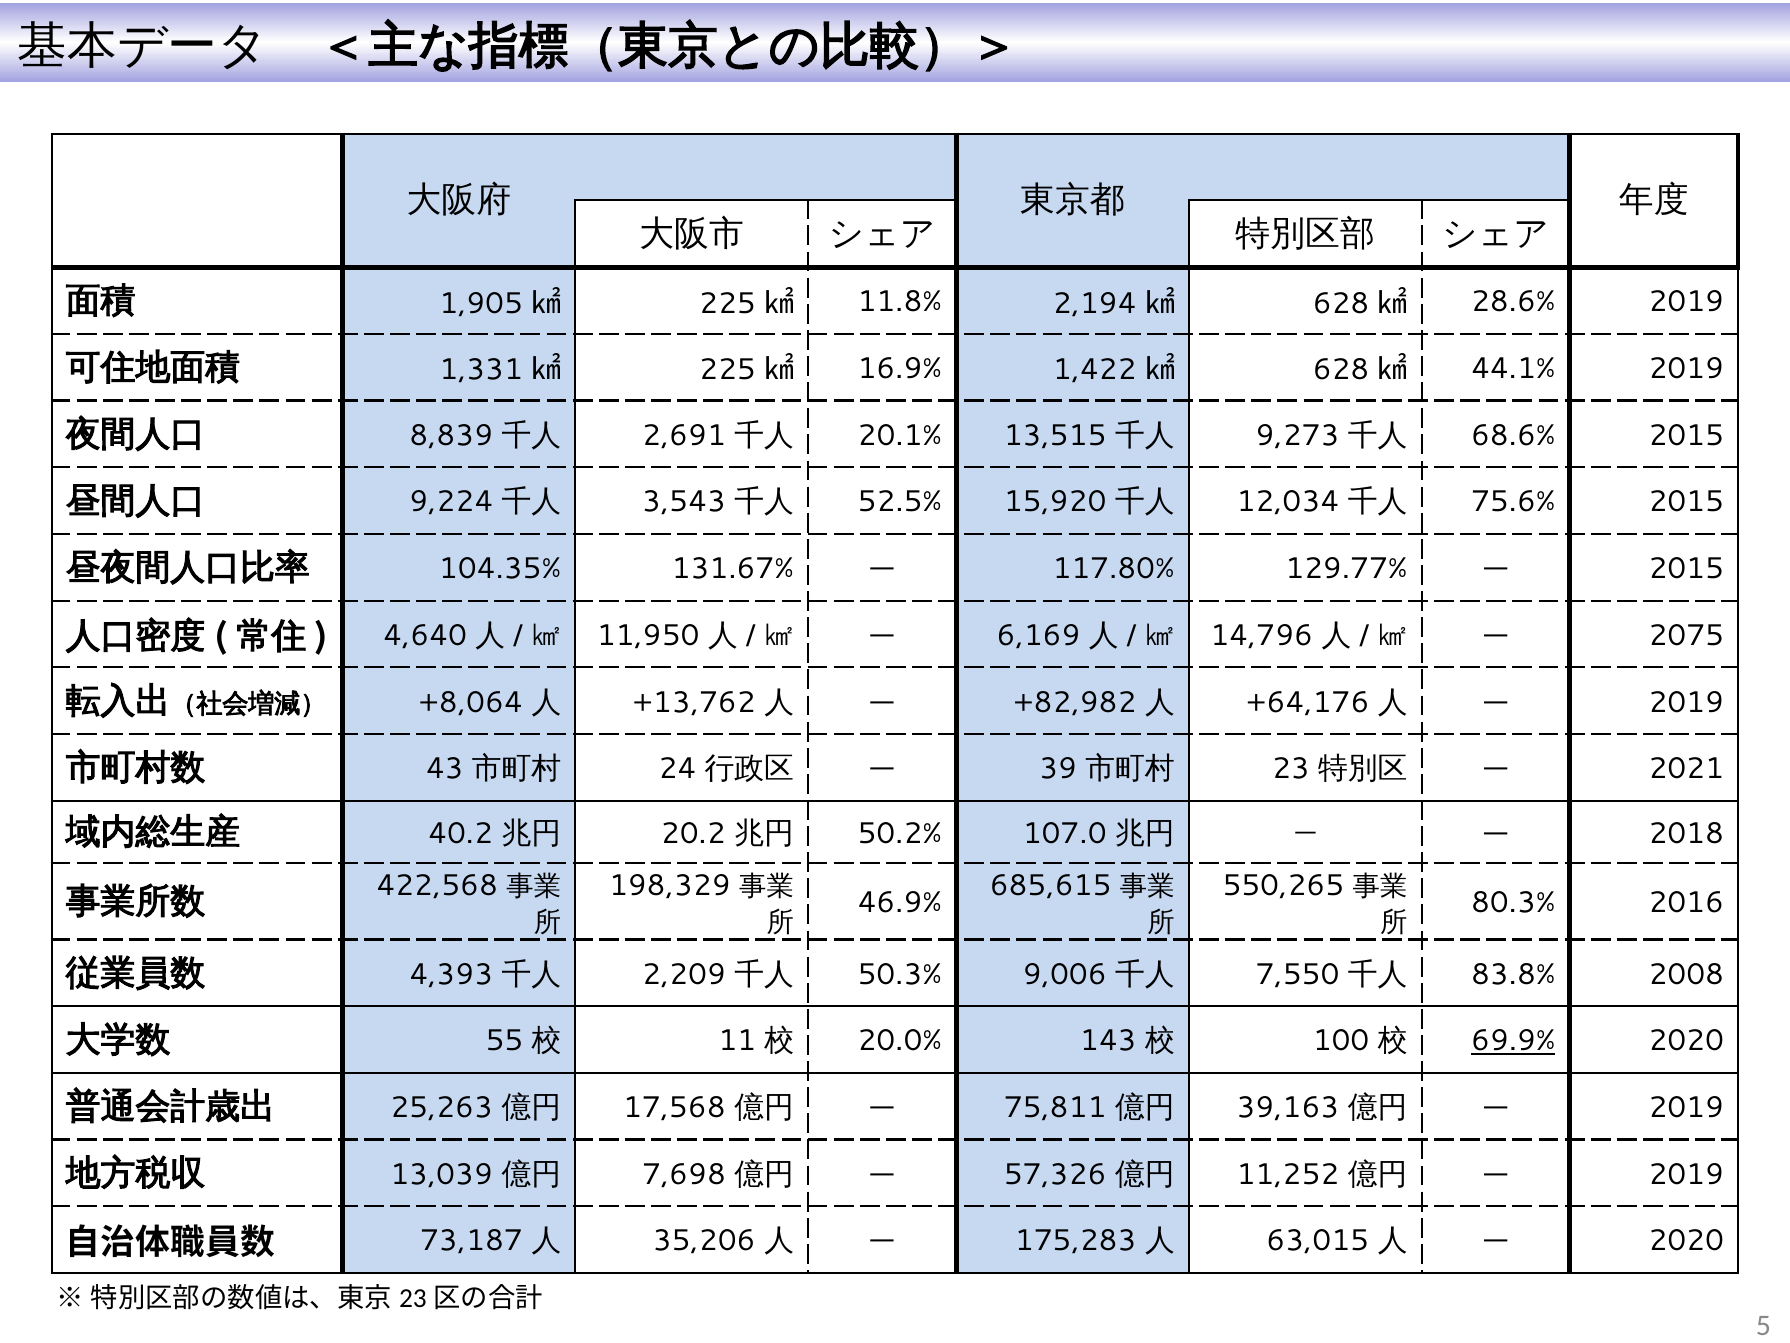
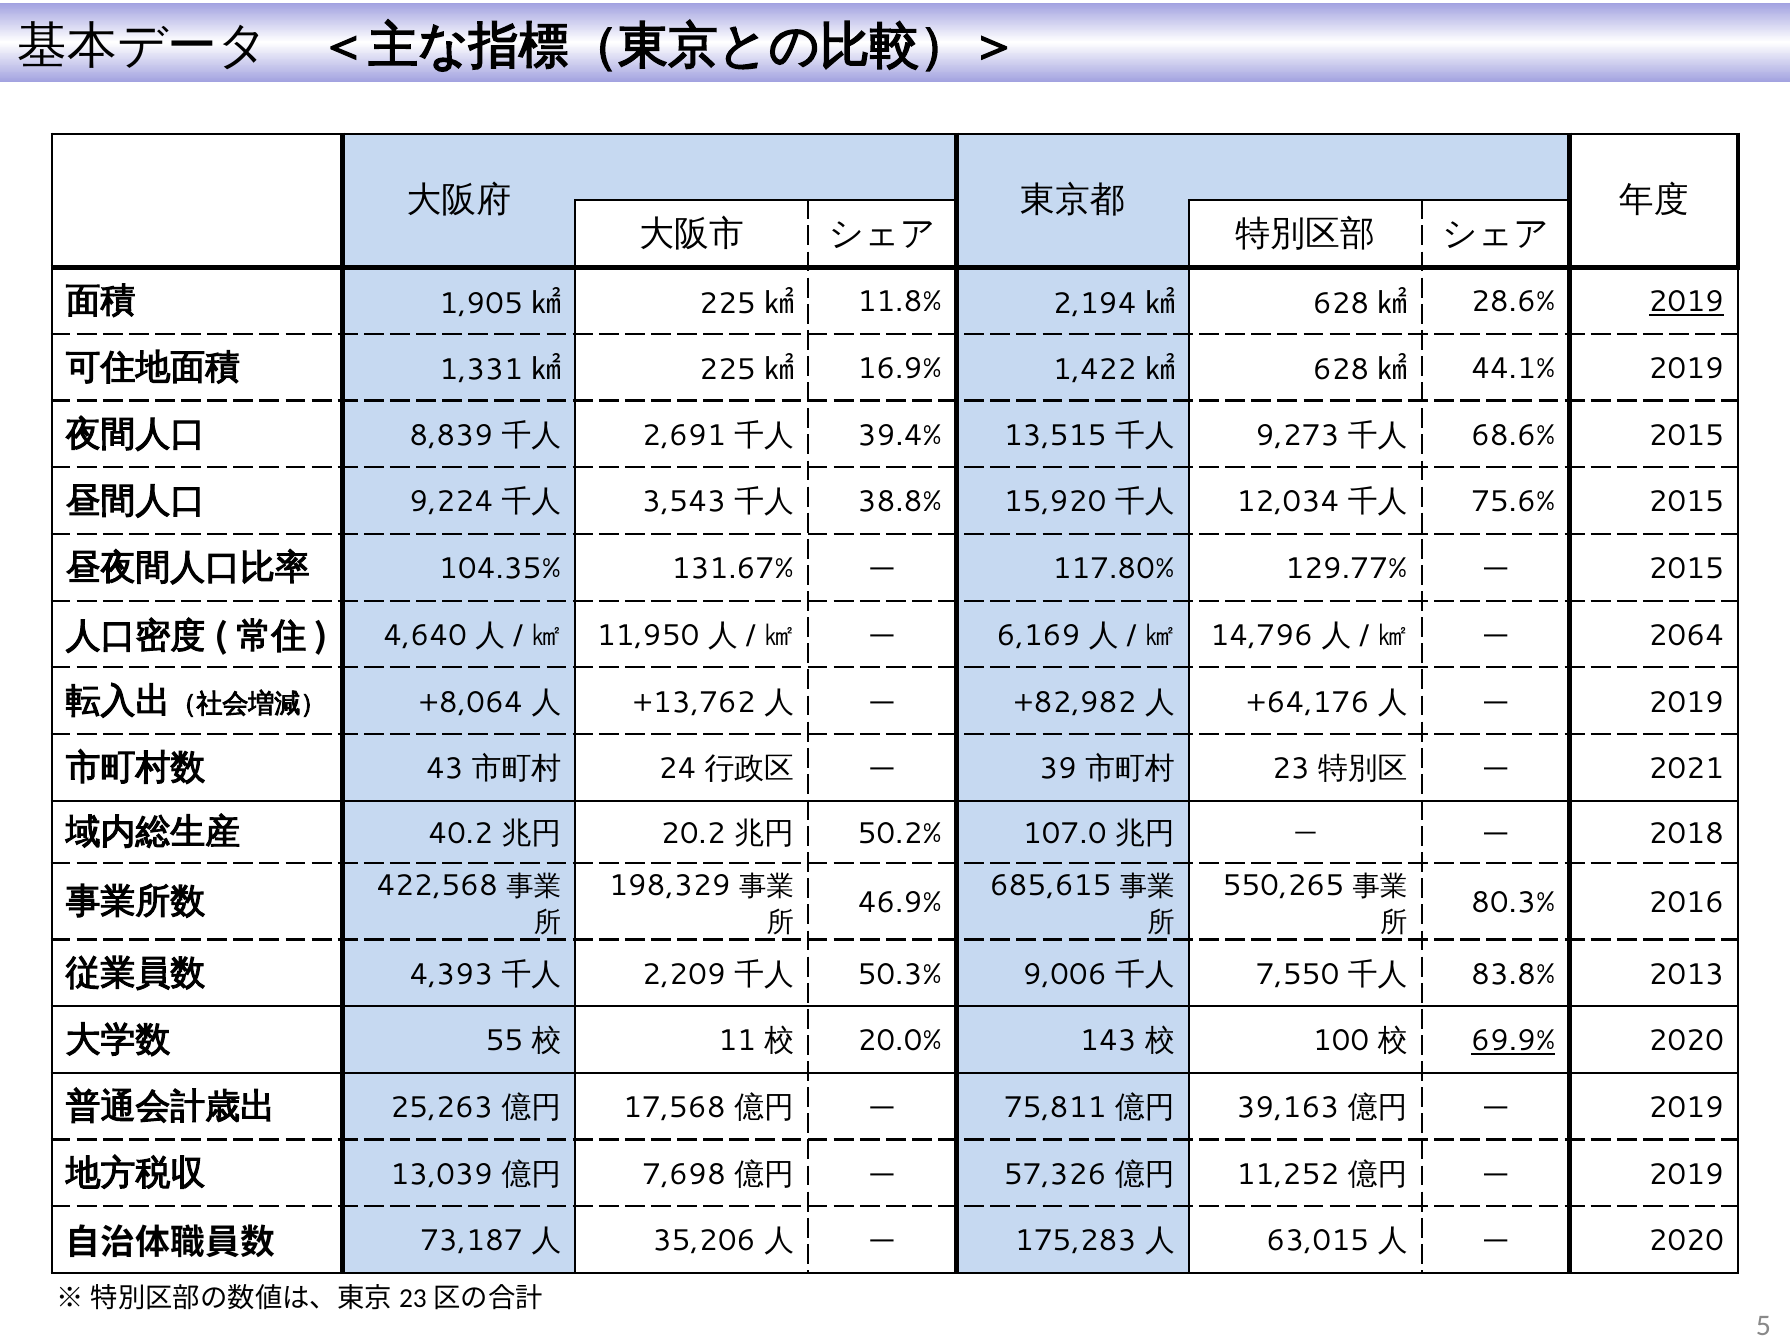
2019 underline: none -> present (1686, 302)
20.1%: 20.1% -> 39.4% (900, 435)
52.5%: 52.5% -> 38.8% (900, 502)
2075: 2075 -> 2064 (1686, 635)
2008: 2008 -> 2013 (1686, 974)
